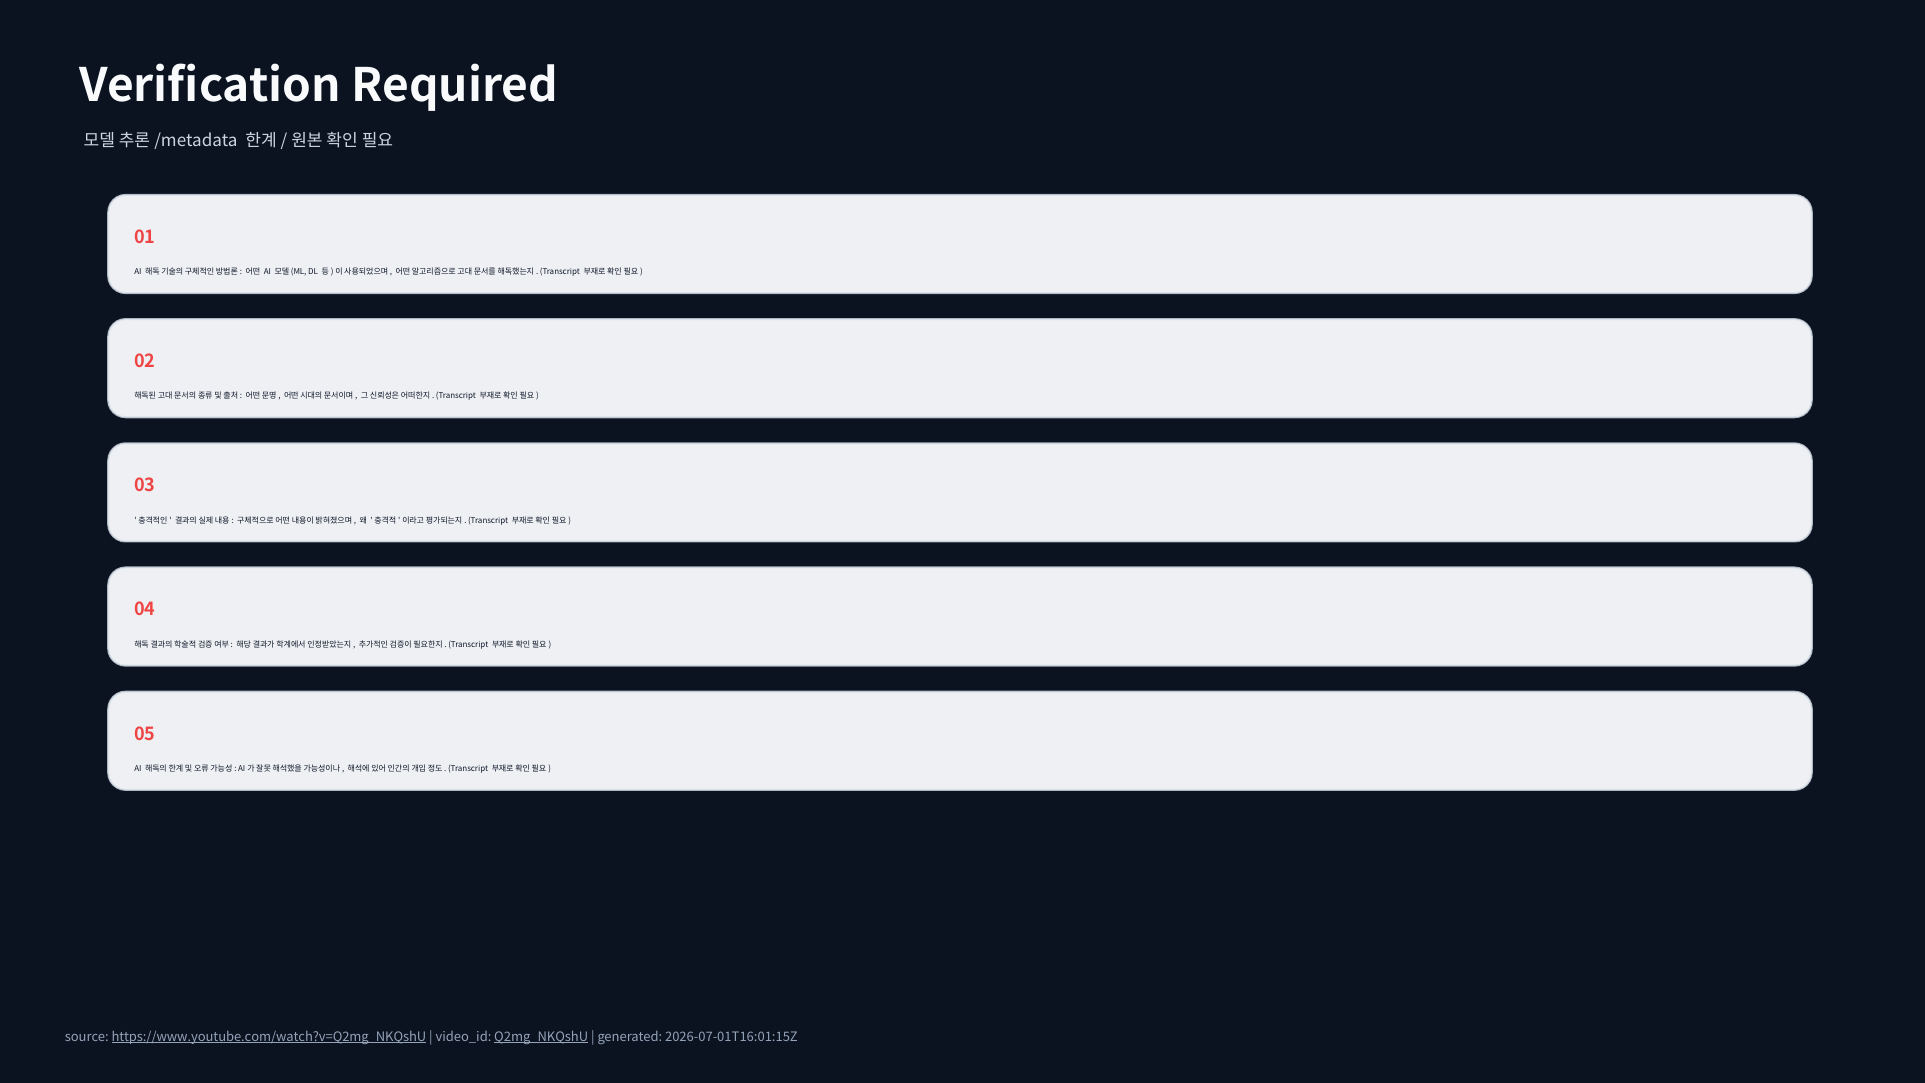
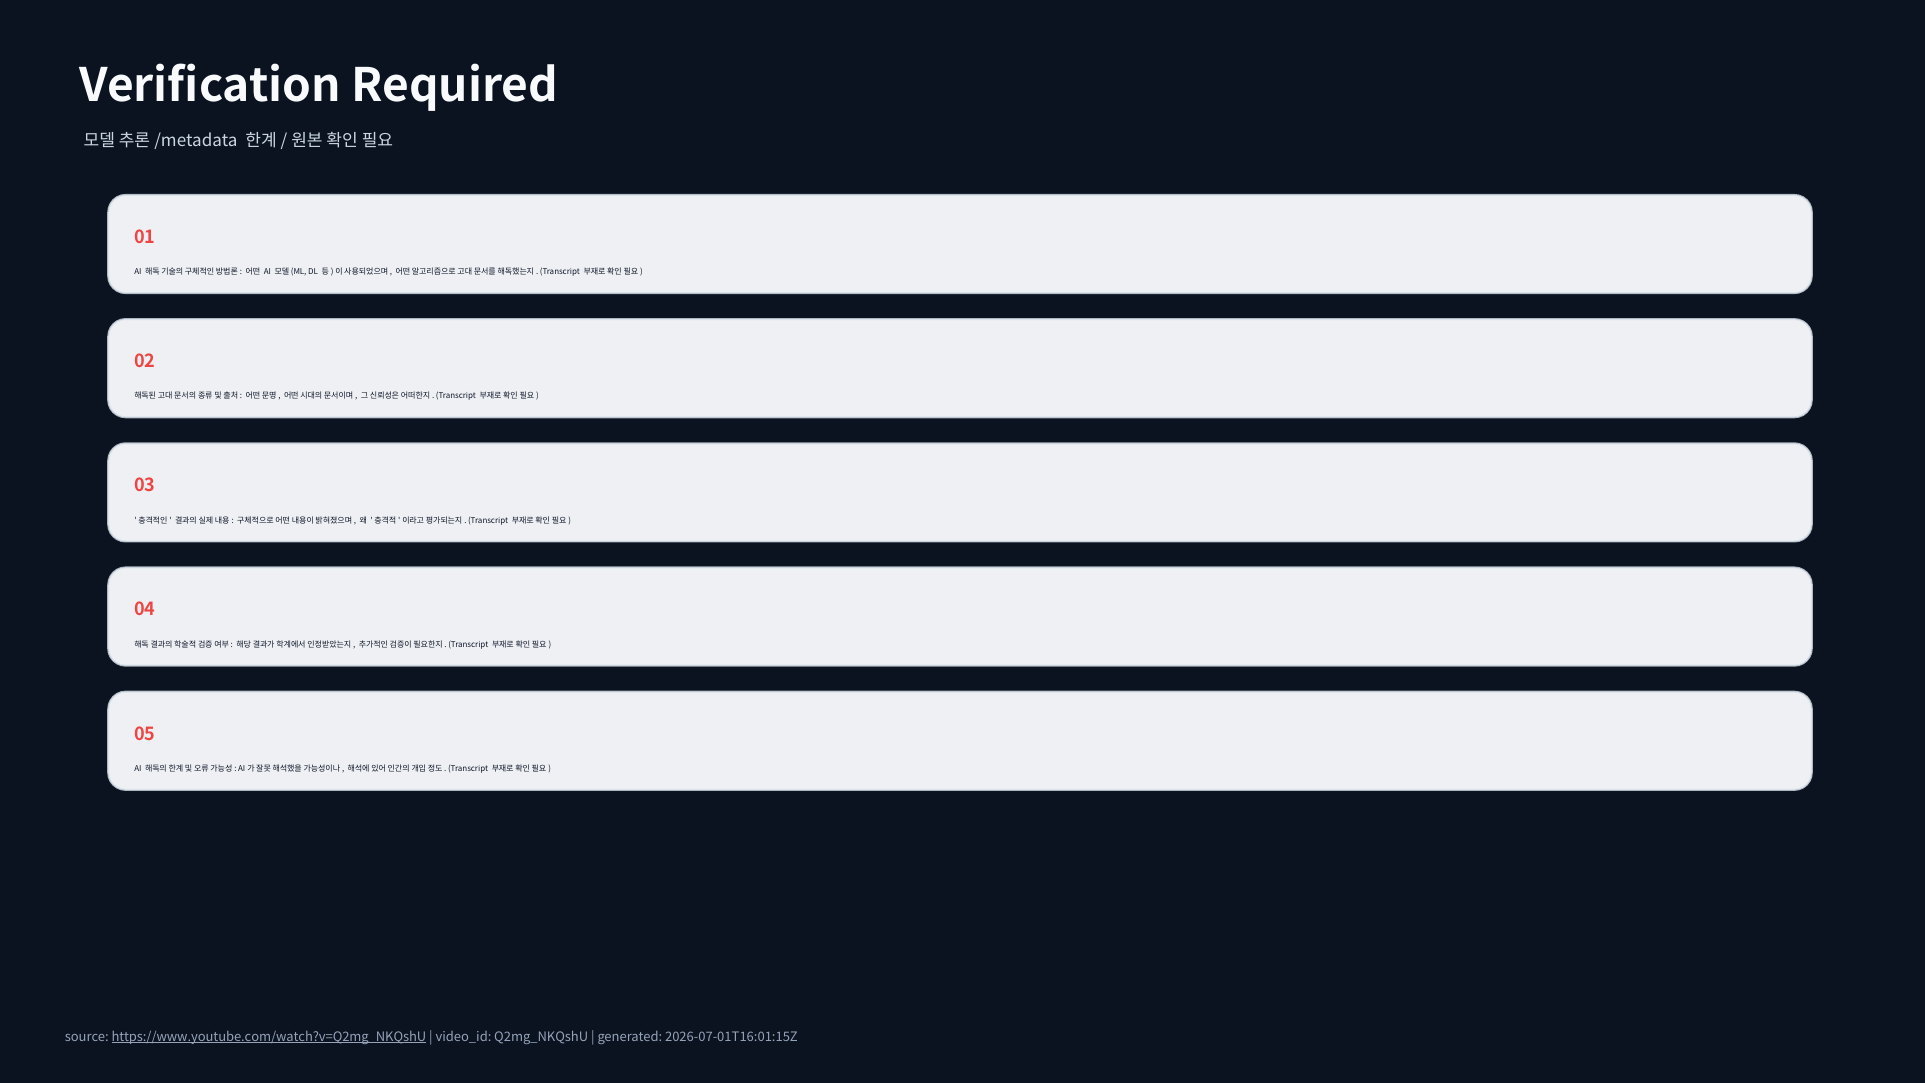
Q2mg_NKQshU underline: present -> none (541, 1037)
